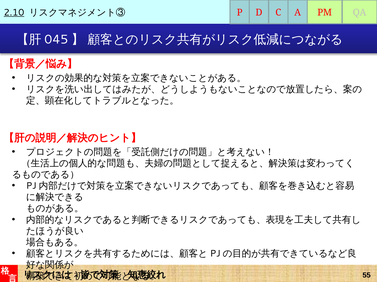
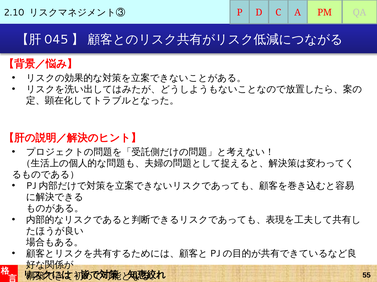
2.10 underline: present -> none (14, 13)
